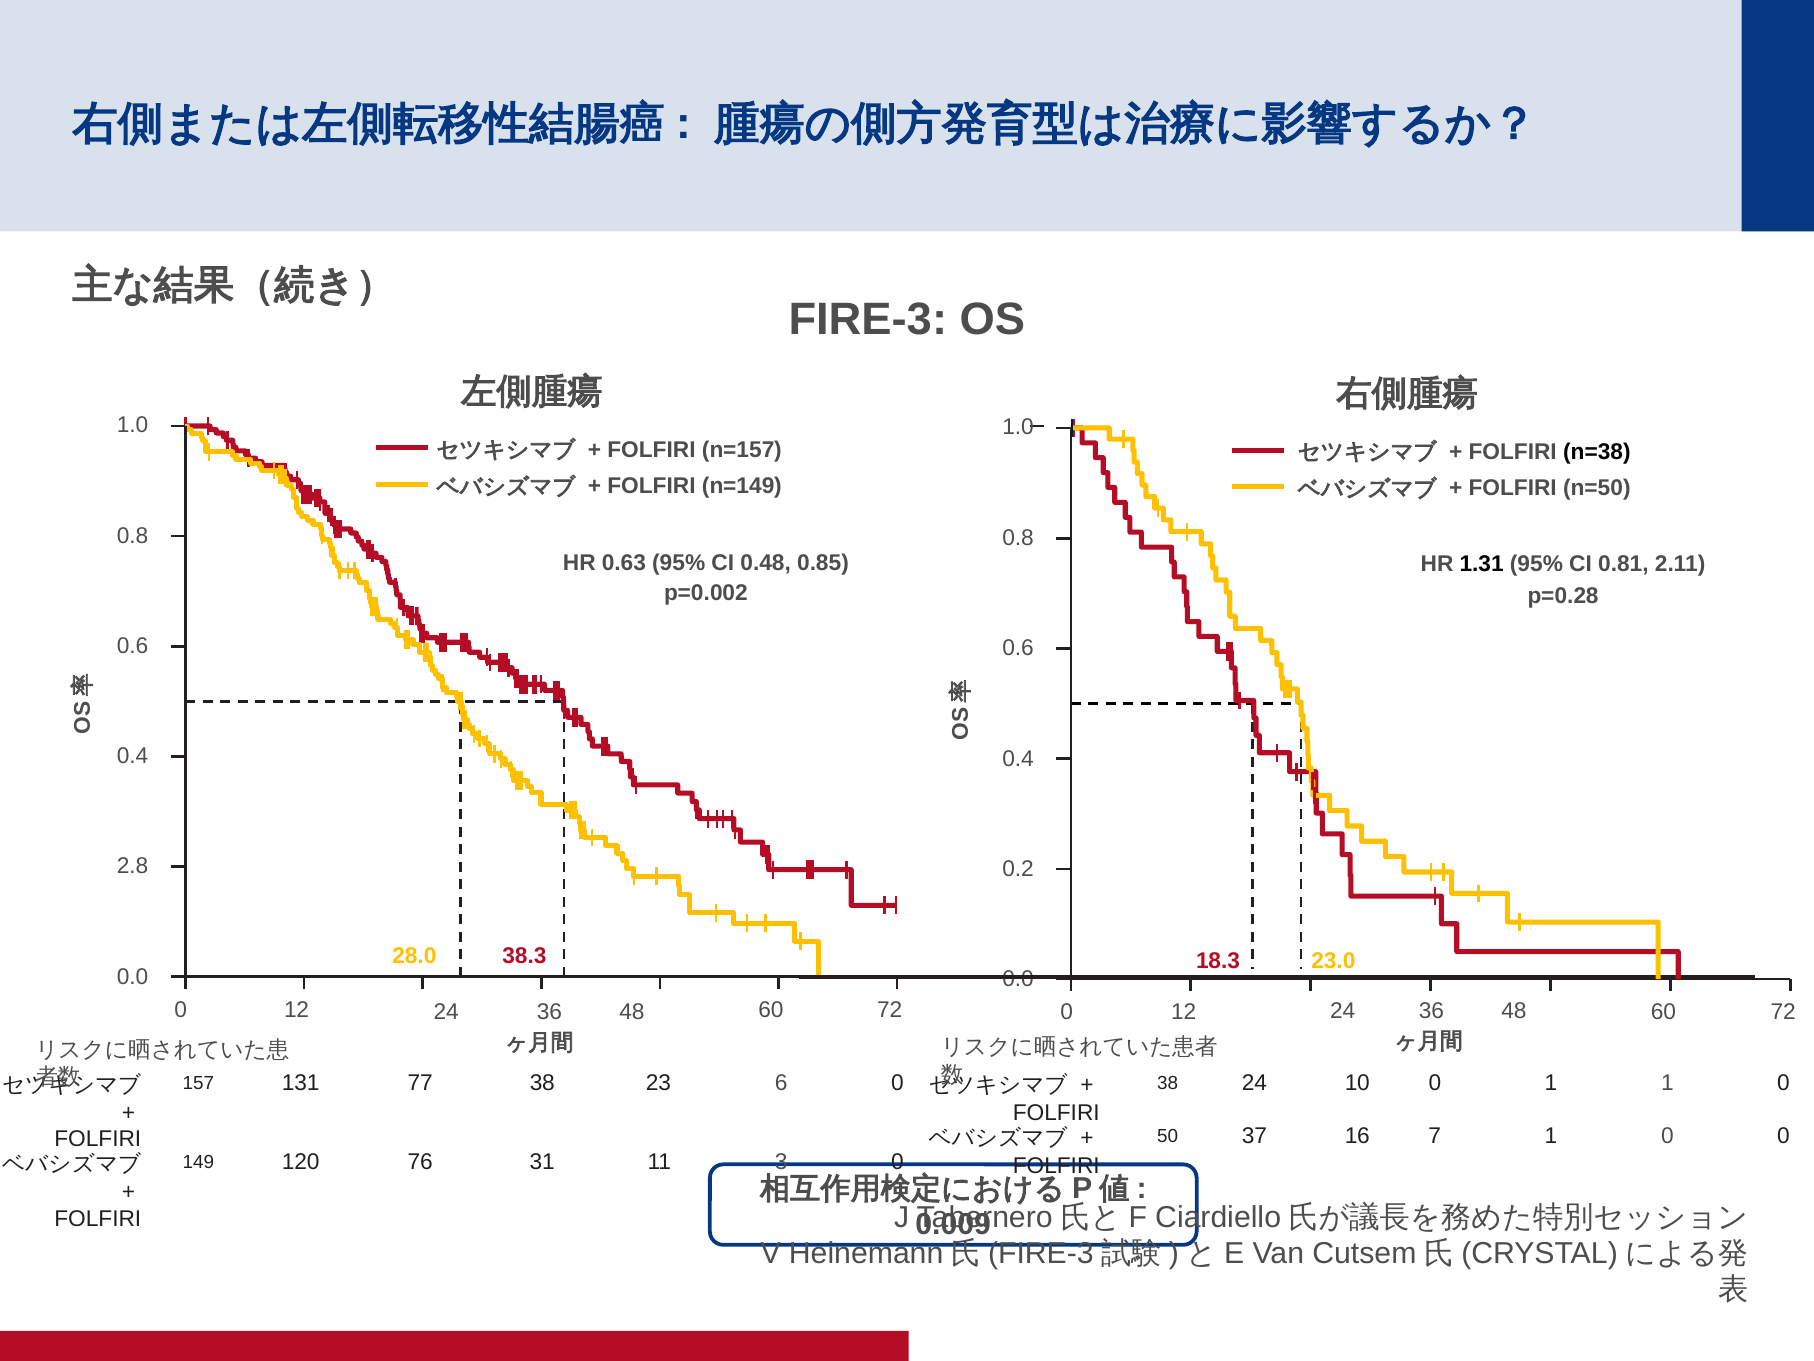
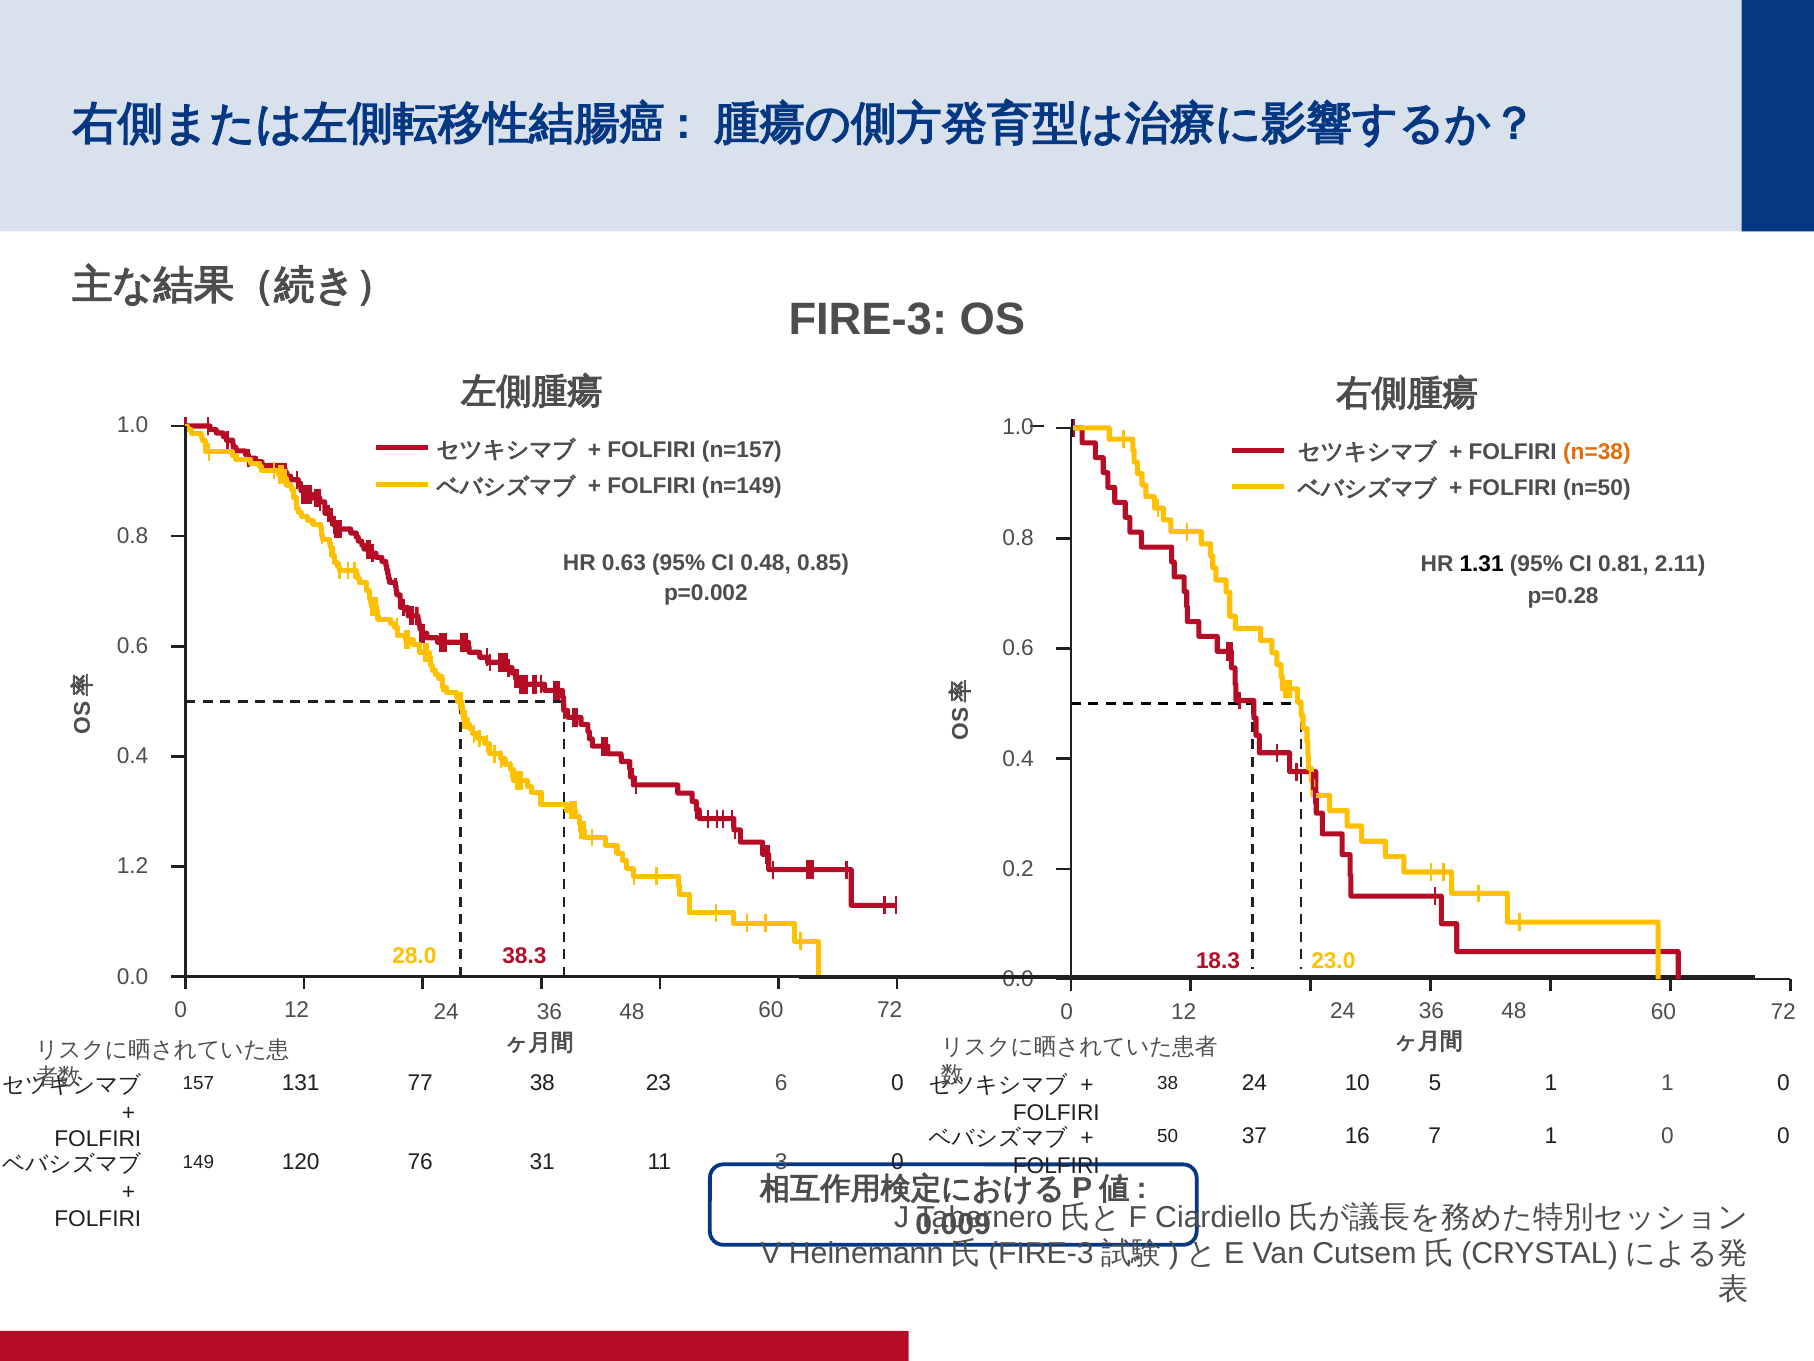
n=38 colour: black -> orange (1597, 451)
2.8: 2.8 -> 1.2 (133, 866)
10 0: 0 -> 5 (1435, 1083)
